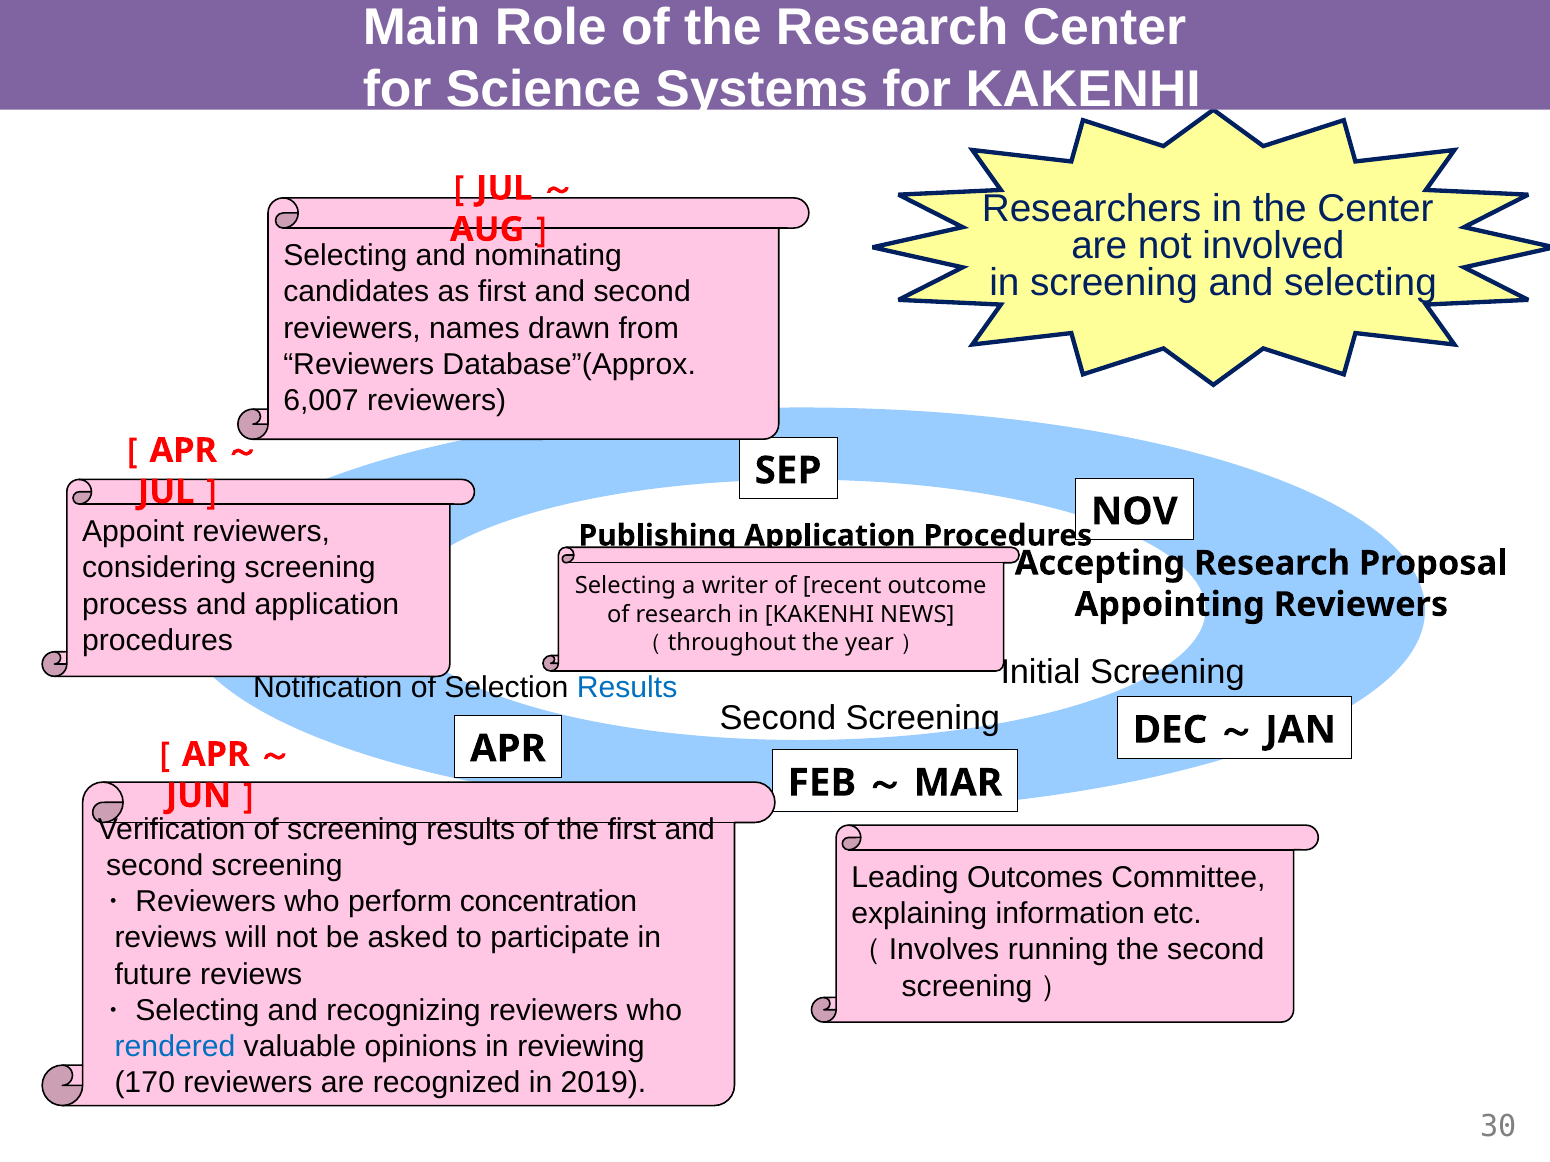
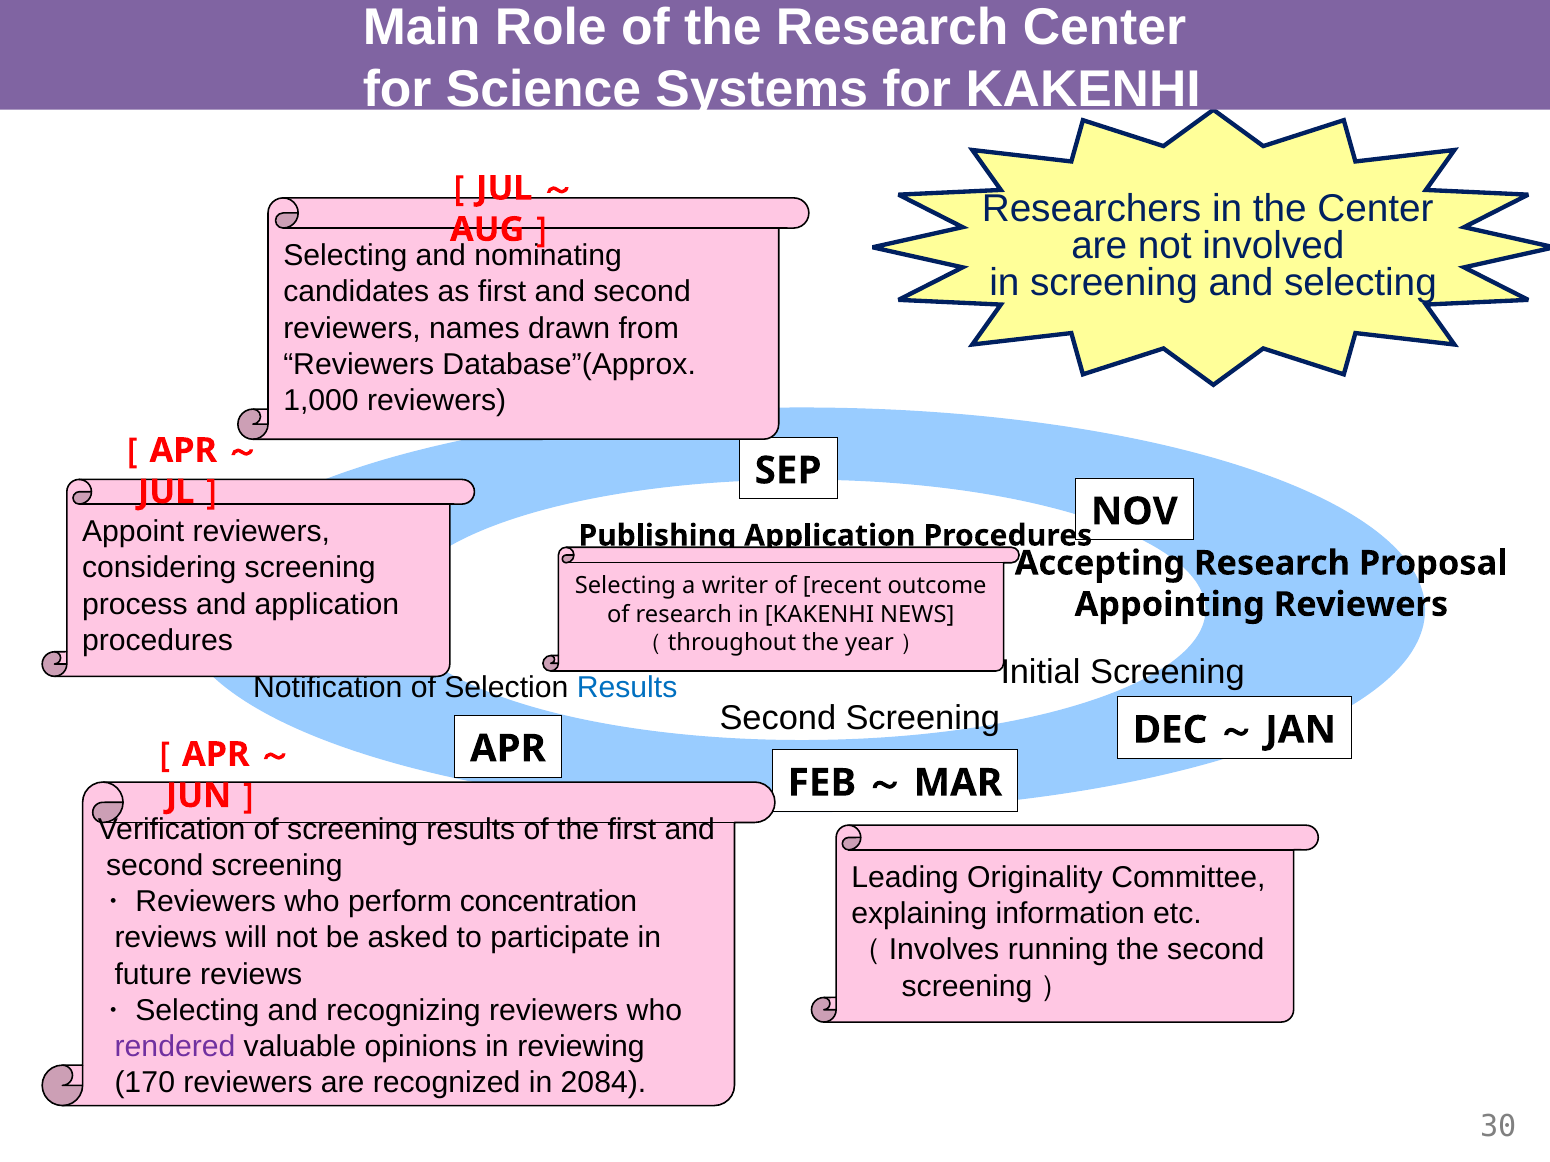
6,007: 6,007 -> 1,000 (321, 401)
Outcomes: Outcomes -> Originality (1035, 878)
rendered colour: blue -> purple (175, 1047)
2019: 2019 -> 2084 (603, 1083)
